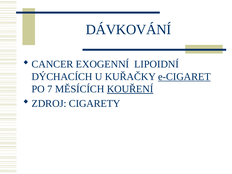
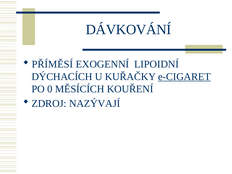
CANCER: CANCER -> PŘÍMĚSÍ (52, 64)
7: 7 -> 0 (50, 89)
KOUŘENÍ underline: present -> none (130, 89)
CIGARETY: CIGARETY -> NAZÝVAJÍ (95, 103)
